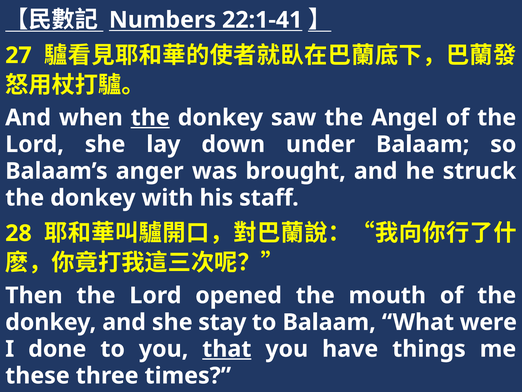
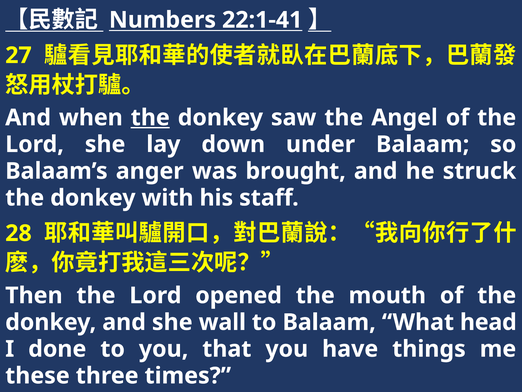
stay: stay -> wall (222, 322)
were: were -> head (488, 322)
that underline: present -> none (227, 349)
